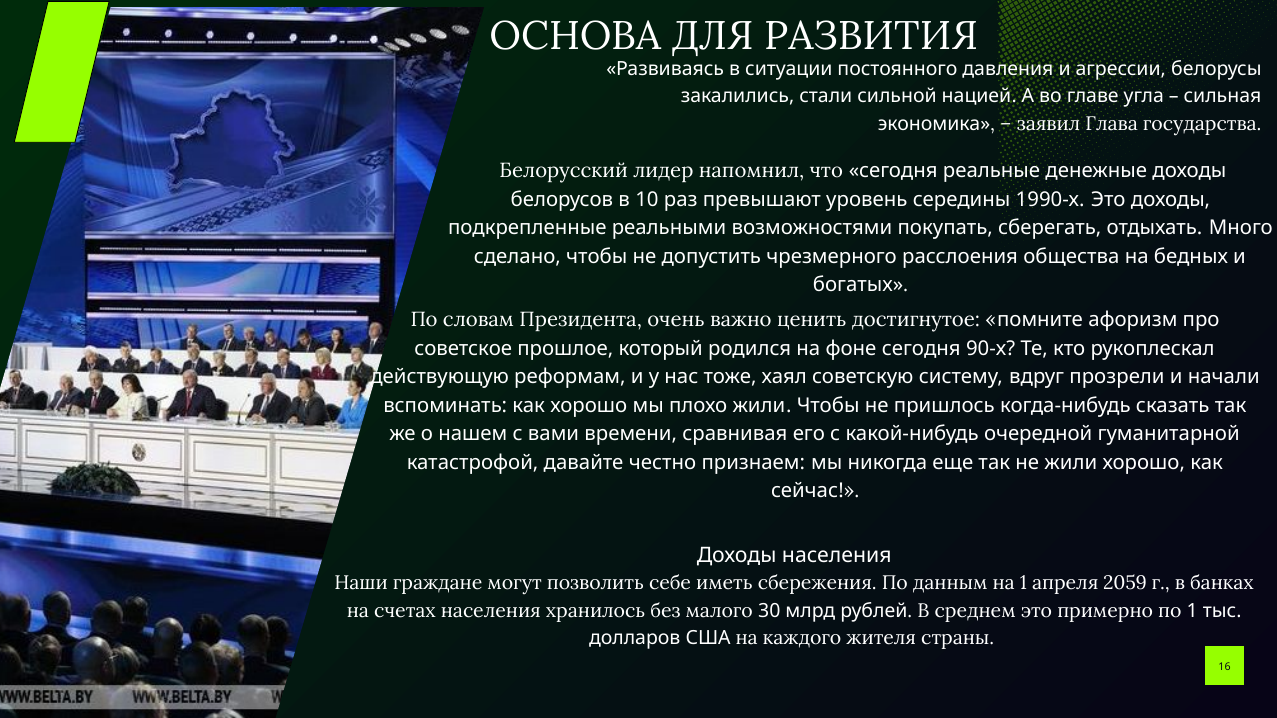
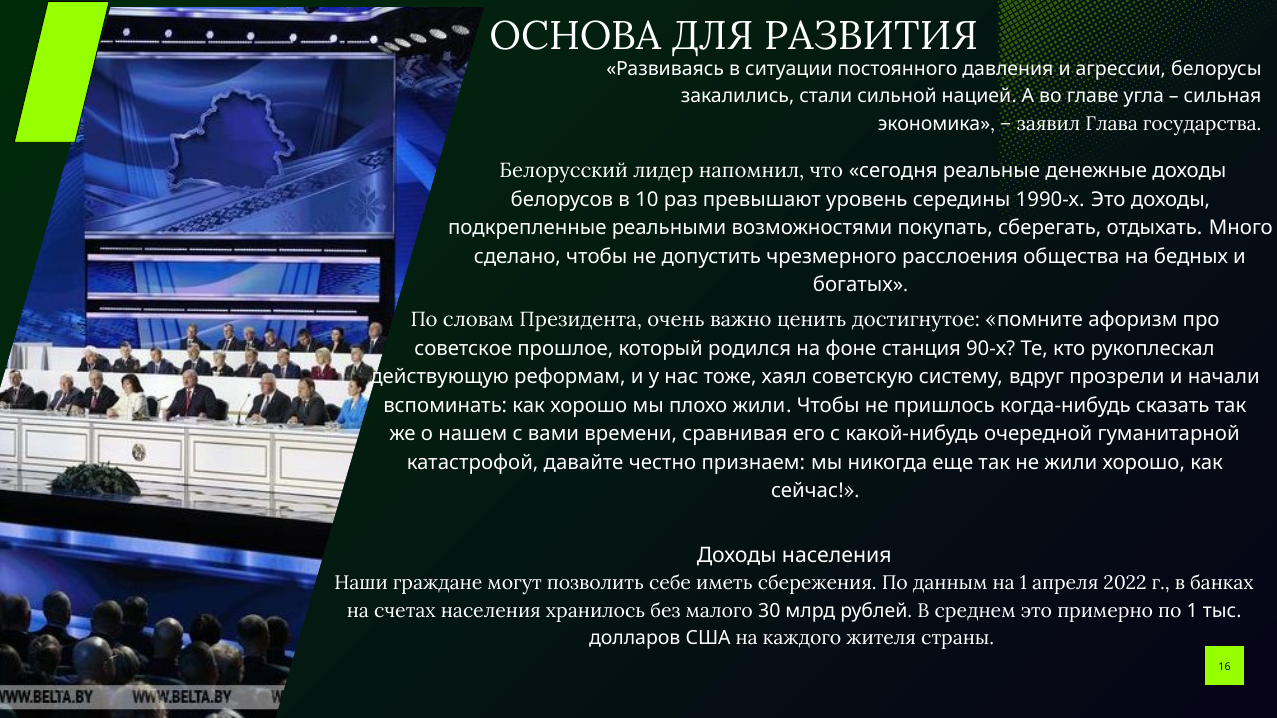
фоне сегодня: сегодня -> станция (921, 349)
2059: 2059 -> 2022 (1125, 584)
